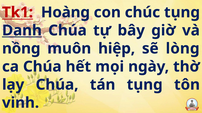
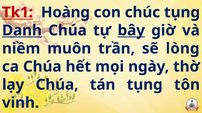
bây underline: none -> present (131, 31)
nồng: nồng -> niềm (21, 49)
hiệp: hiệp -> trần (117, 49)
